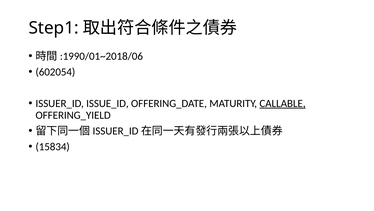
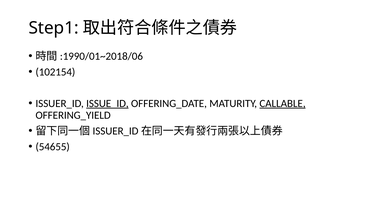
602054: 602054 -> 102154 (55, 72)
ISSUE_ID underline: none -> present (107, 103)
15834: 15834 -> 54655 (53, 146)
